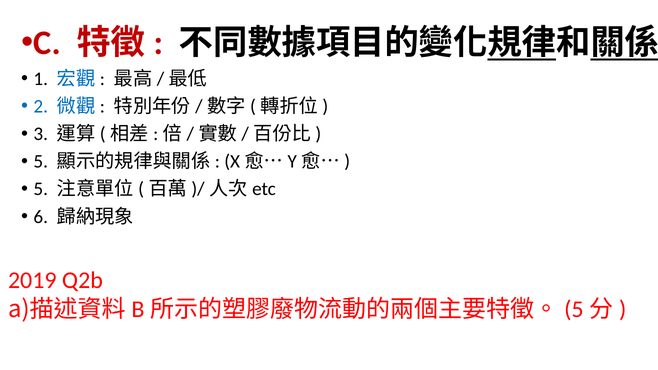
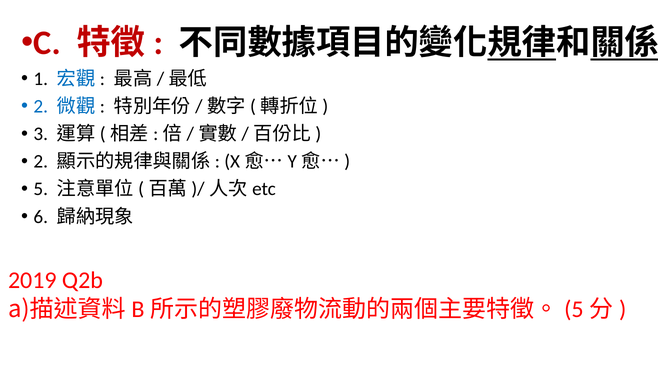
5: 5 -> 2 (41, 162)
